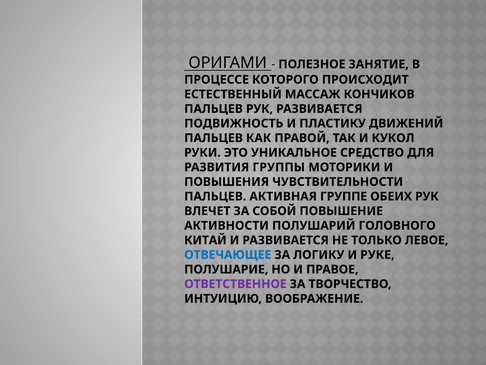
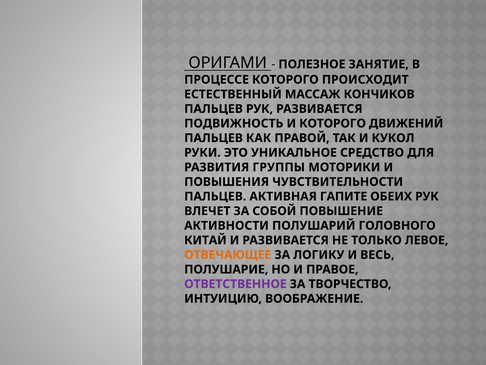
И ПЛАСТИКУ: ПЛАСТИКУ -> КОТОРОГО (333, 123)
ГРУППЕ: ГРУППЕ -> ГАПИТЕ (344, 196)
ОТВЕЧАЮЩЕЕ colour: blue -> orange (228, 255)
РУКЕ: РУКЕ -> ВЕСЬ (377, 255)
